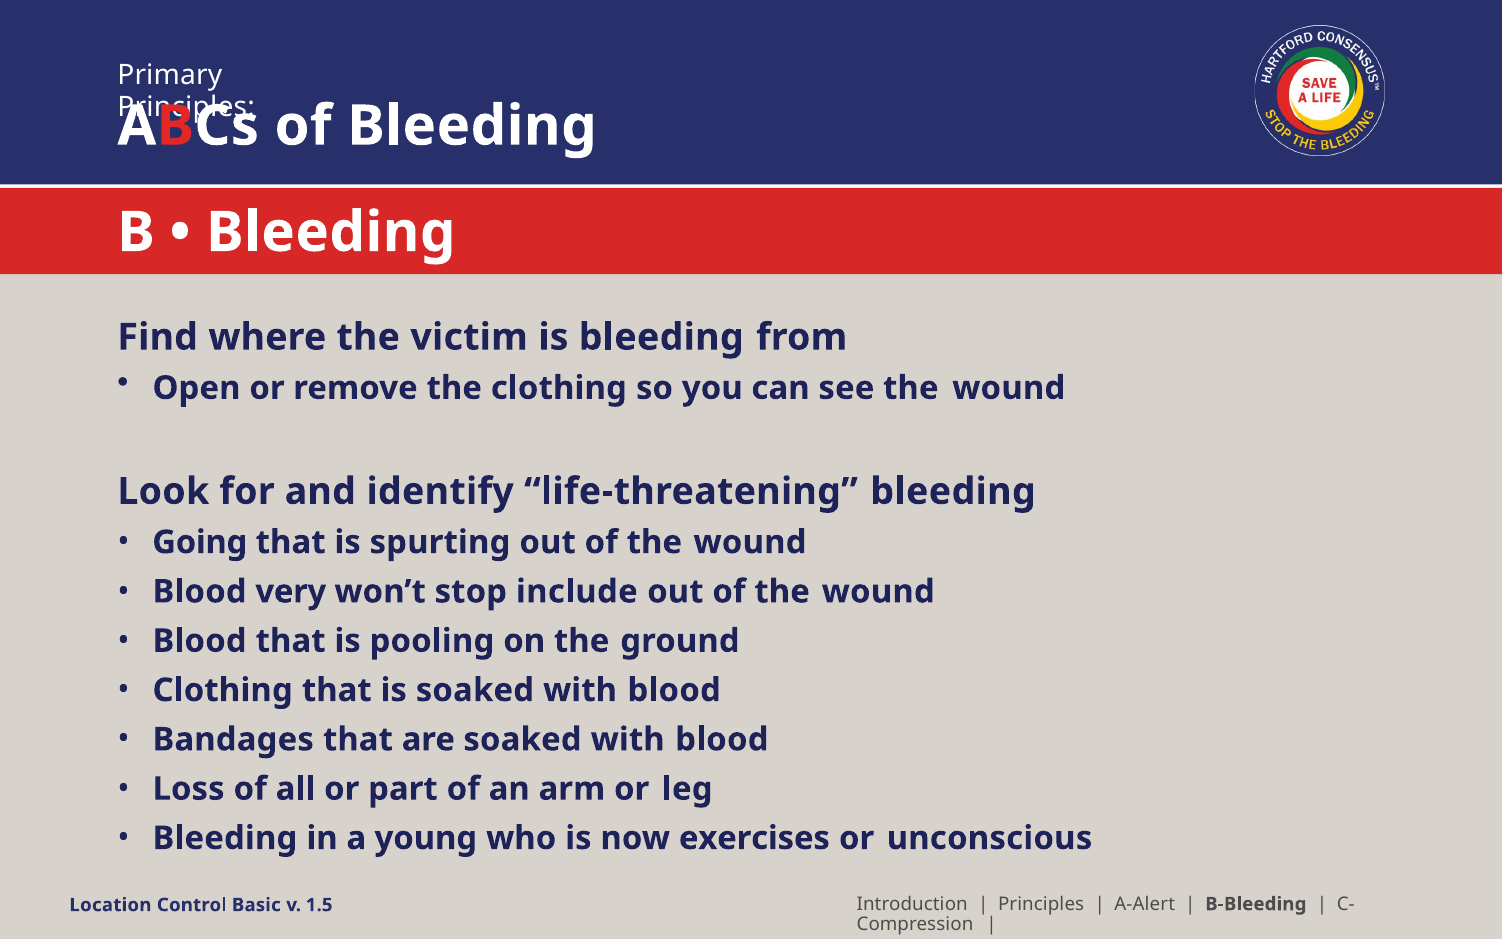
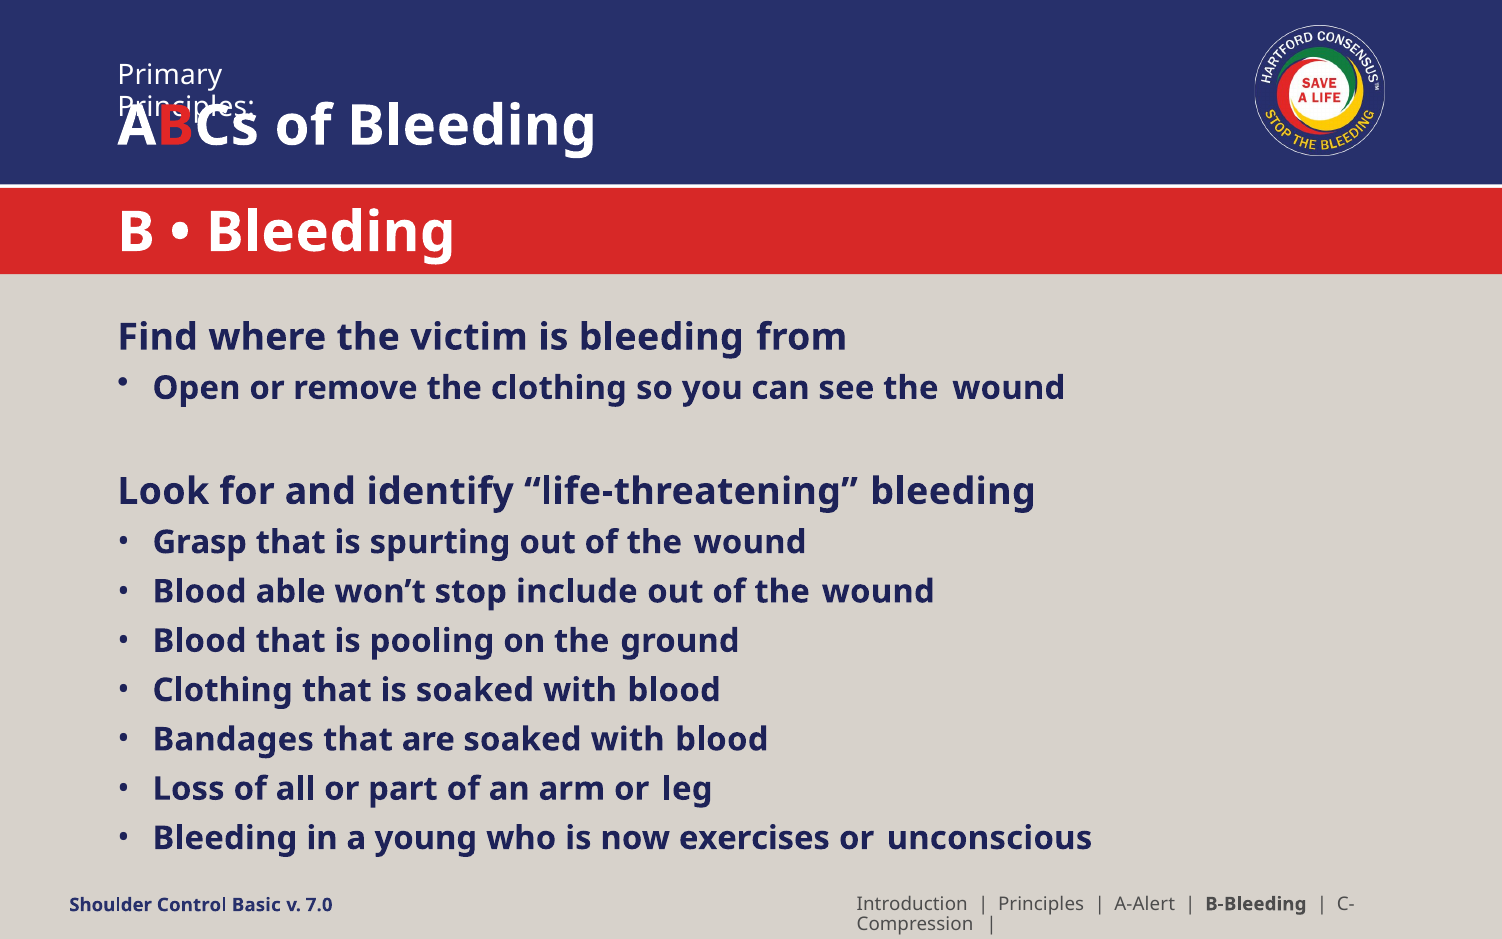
Going: Going -> Grasp (200, 542)
very: very -> able (291, 591)
Location: Location -> Shoulder (111, 905)
1.5: 1.5 -> 7.0 (319, 905)
